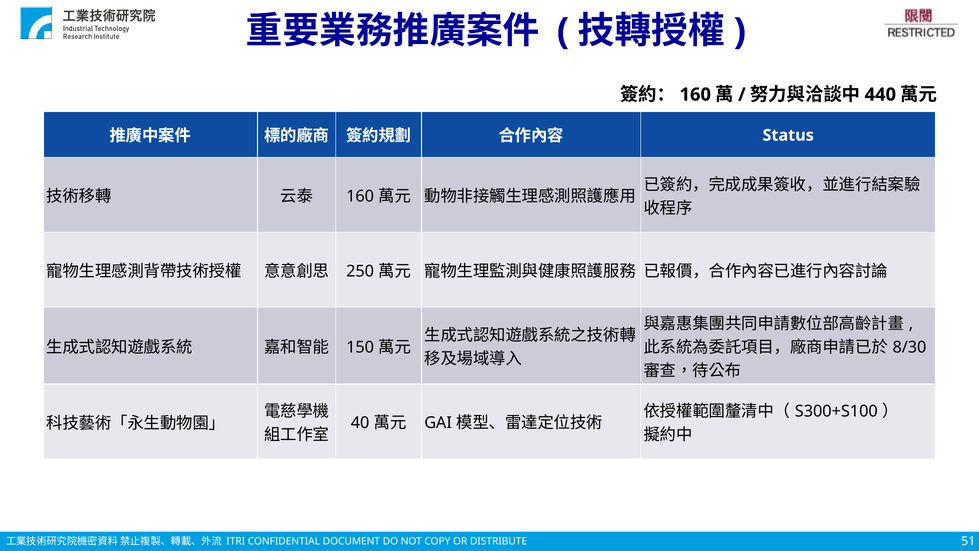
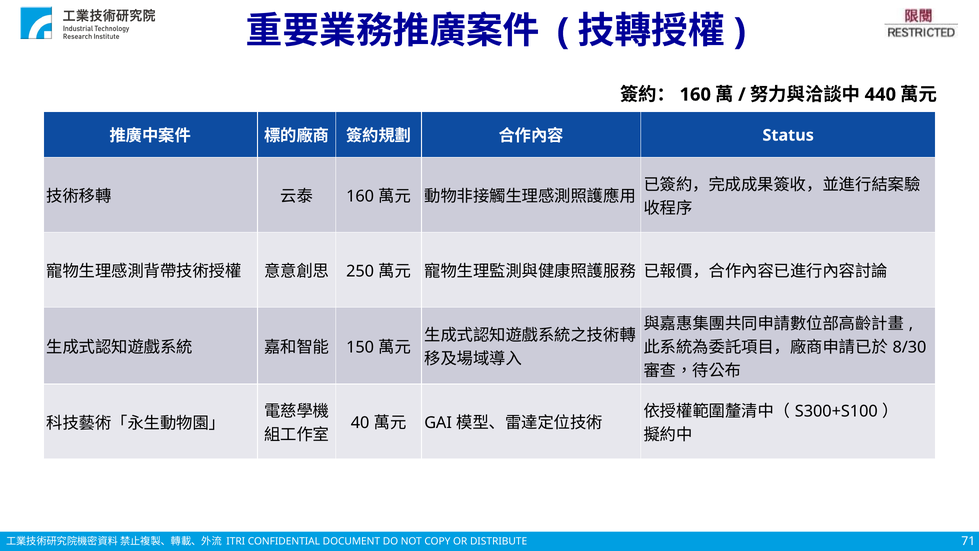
51: 51 -> 71 (968, 541)
